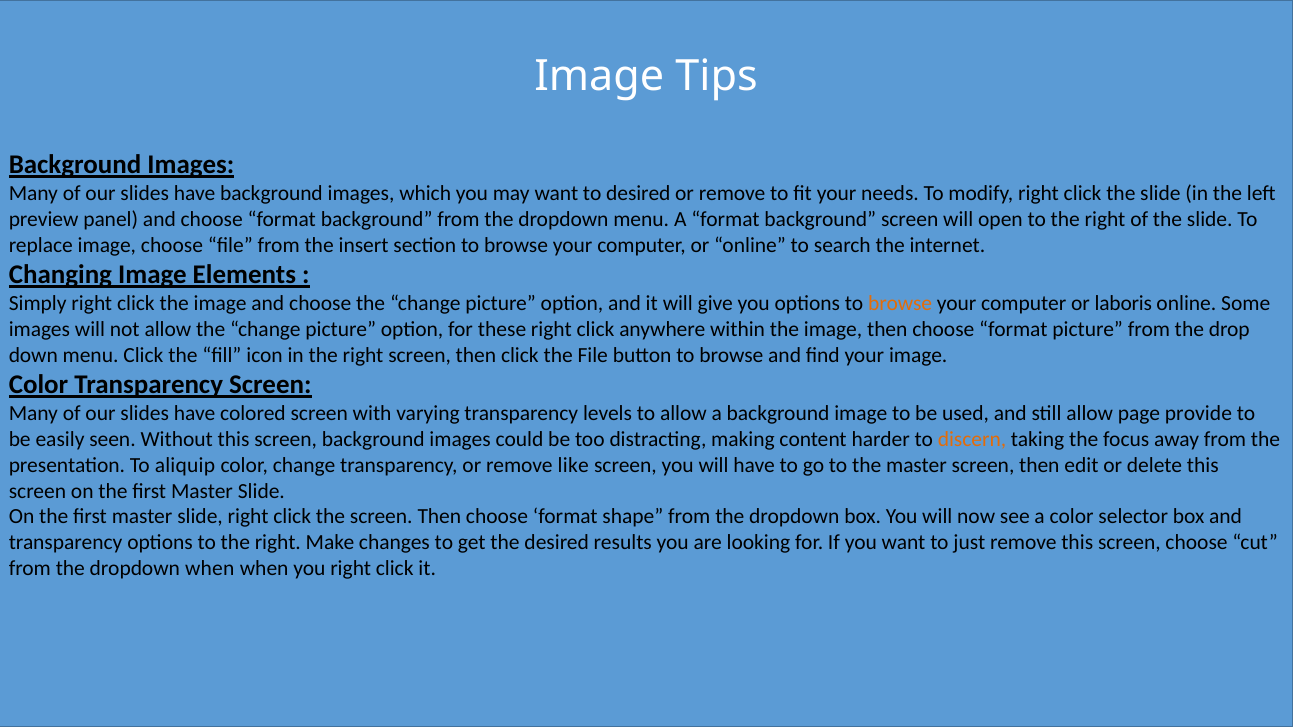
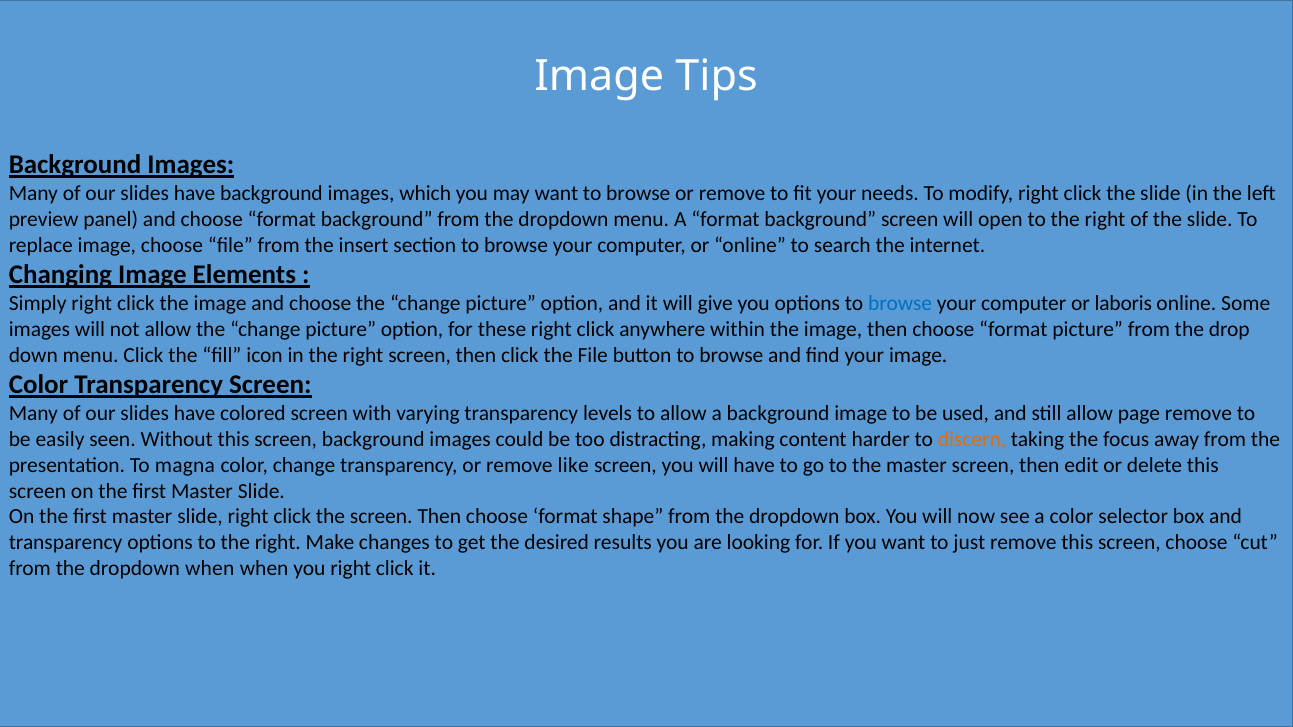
want to desired: desired -> browse (638, 194)
browse colour: orange -> blue (900, 304)
page provide: provide -> remove (1198, 414)
aliquip: aliquip -> magna (185, 465)
